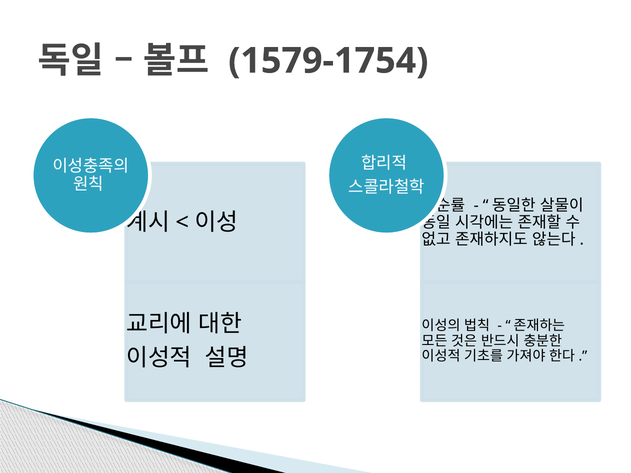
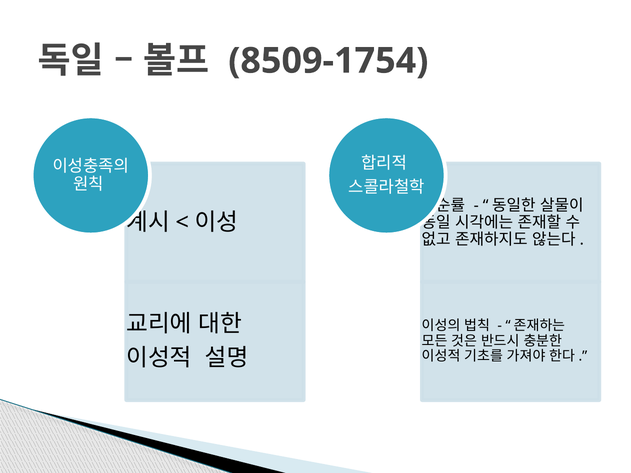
1579-1754: 1579-1754 -> 8509-1754 (328, 61)
